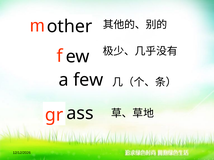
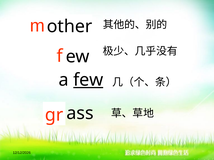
few underline: none -> present (88, 80)
